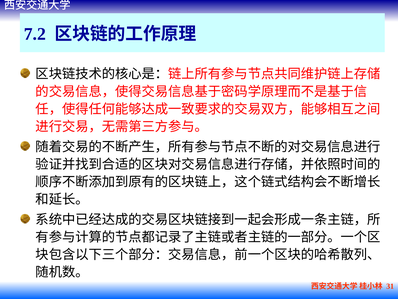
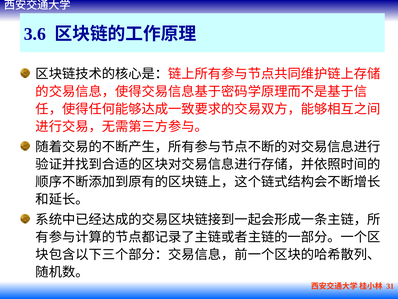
7.2: 7.2 -> 3.6 (35, 34)
